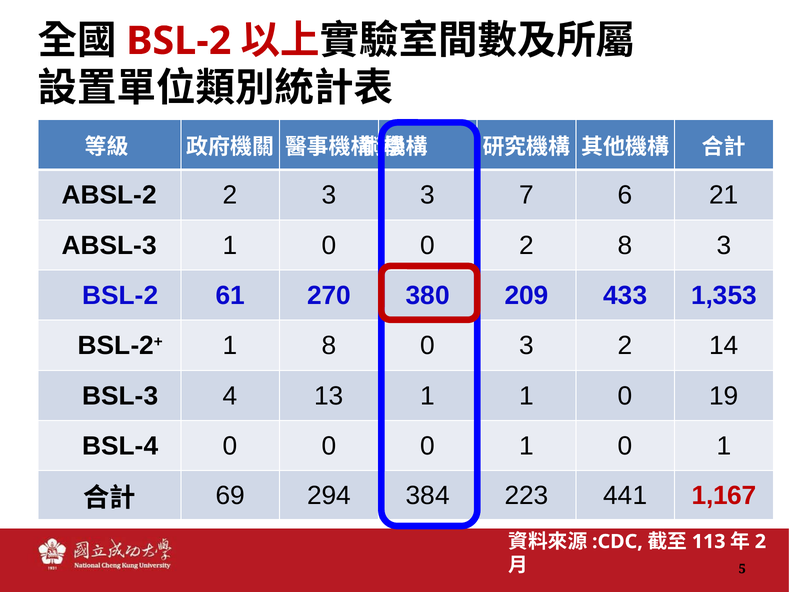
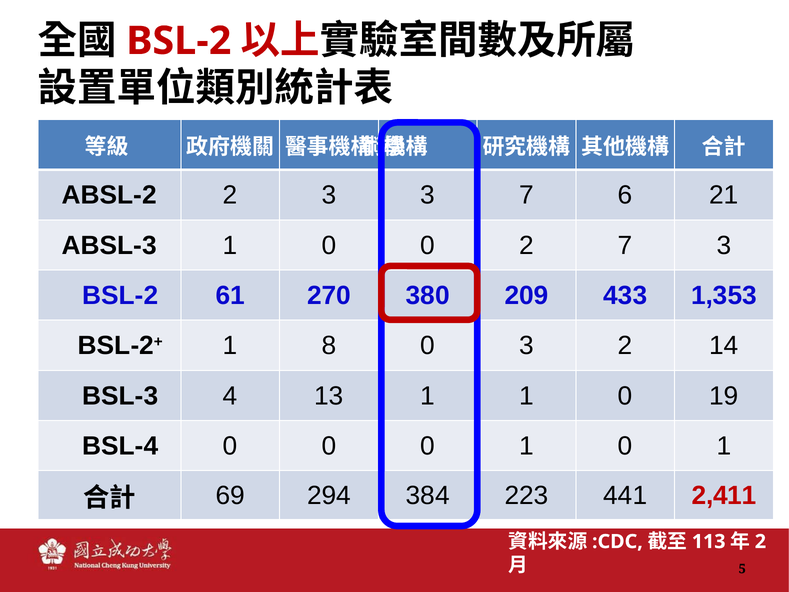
2 8: 8 -> 7 (625, 245)
1,167: 1,167 -> 2,411 (724, 495)
